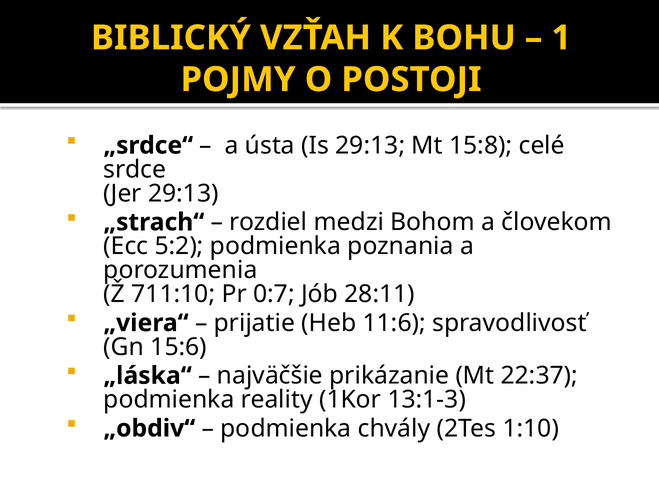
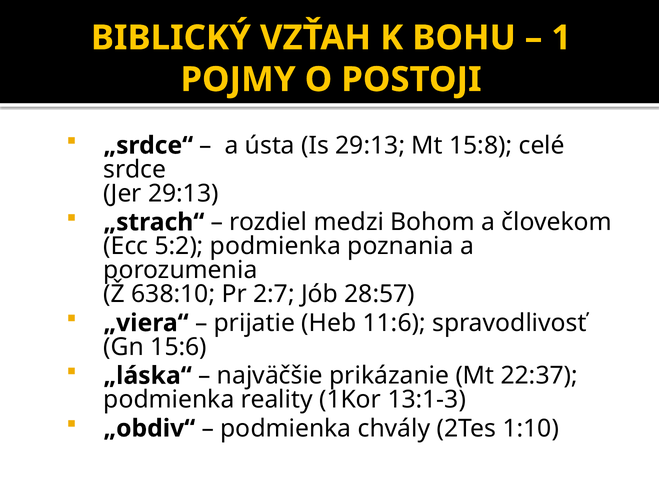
711:10: 711:10 -> 638:10 (173, 294)
0:7: 0:7 -> 2:7 (274, 294)
28:11: 28:11 -> 28:57 (380, 294)
